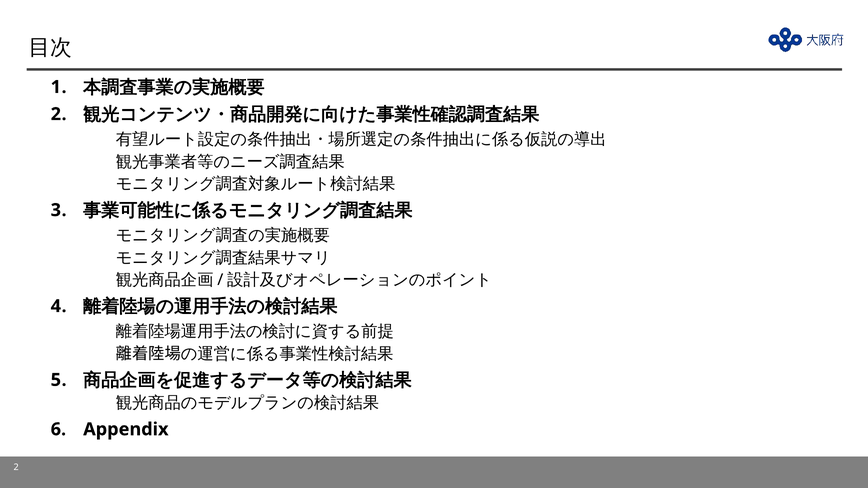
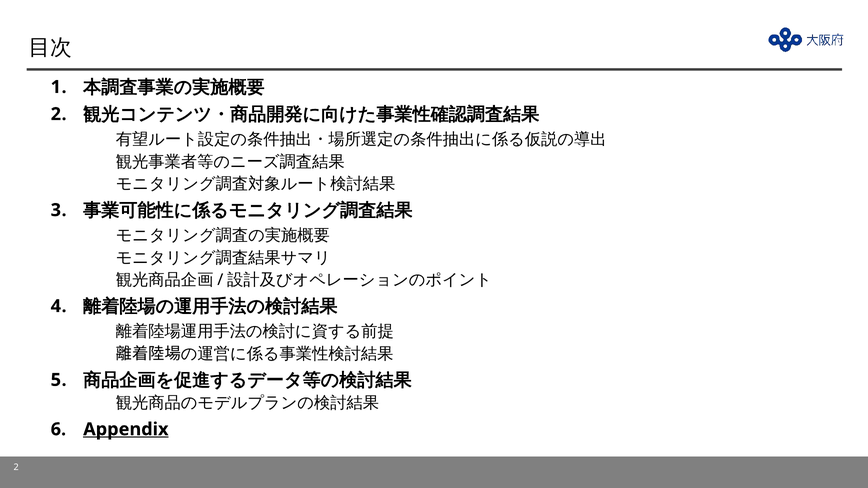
Appendix underline: none -> present (126, 430)
